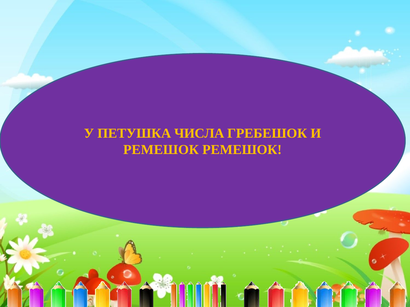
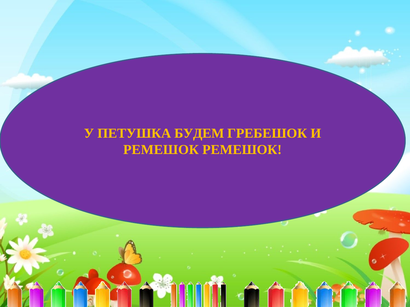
ЧИСЛА: ЧИСЛА -> БУДЕМ (199, 134)
